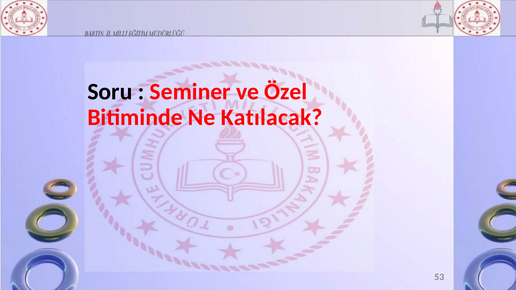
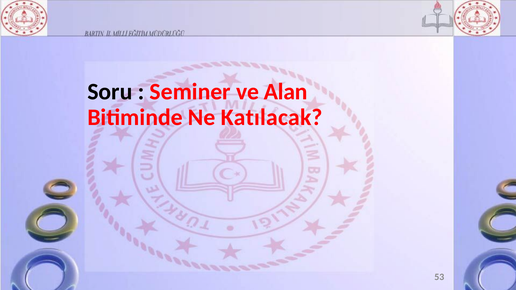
Özel: Özel -> Alan (286, 92)
